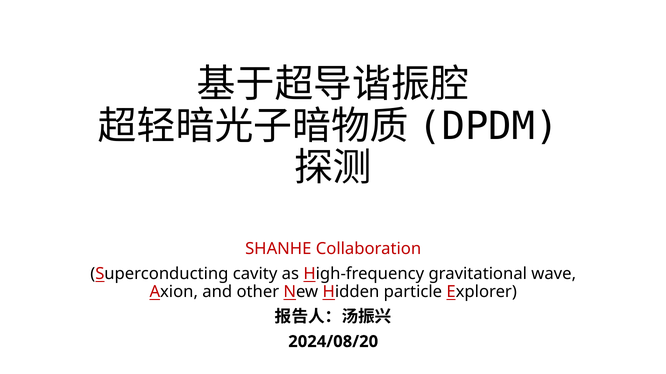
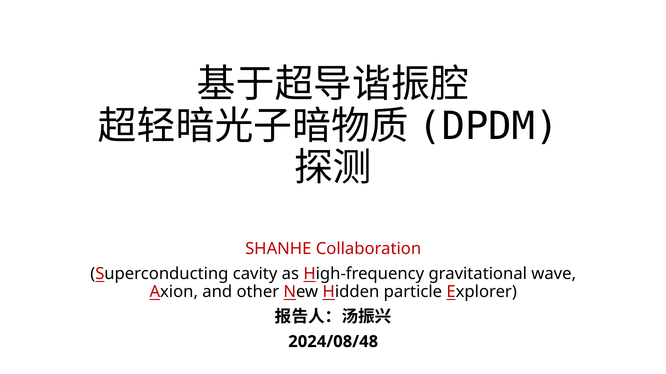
2024/08/20: 2024/08/20 -> 2024/08/48 (333, 342)
